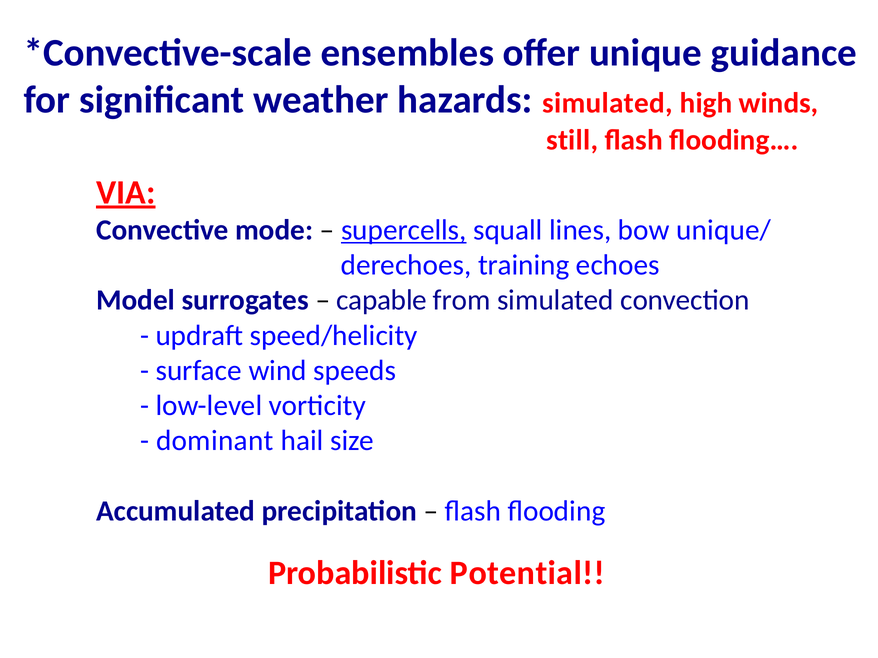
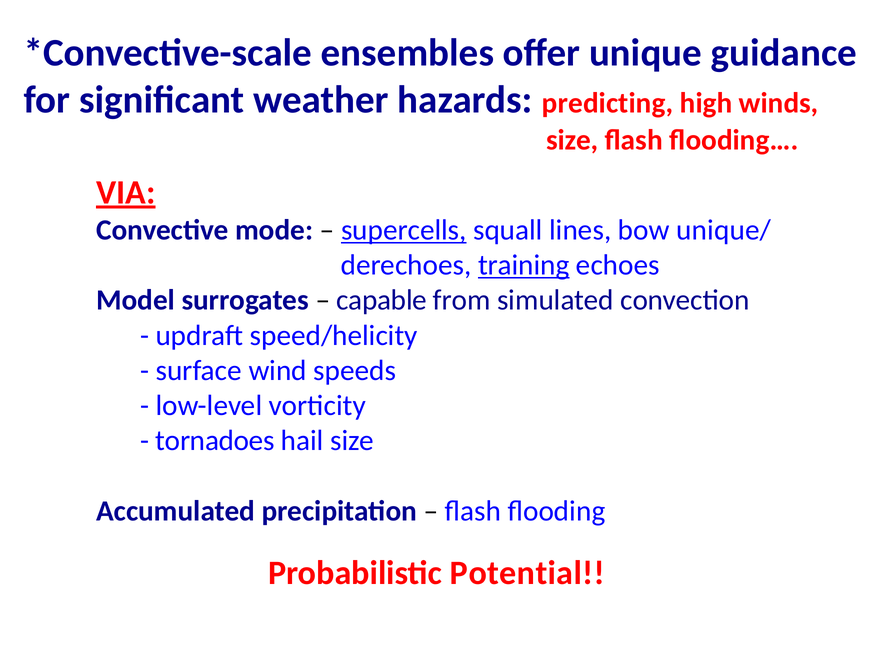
hazards simulated: simulated -> predicting (608, 103)
still: still -> size (572, 140)
training underline: none -> present (524, 265)
dominant: dominant -> tornadoes (215, 441)
